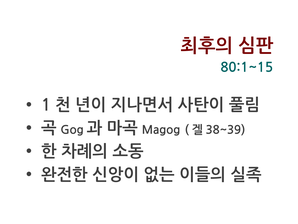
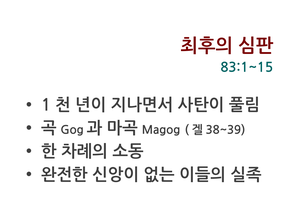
80:1~15: 80:1~15 -> 83:1~15 (247, 67)
